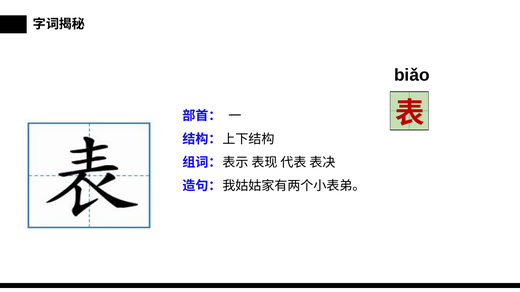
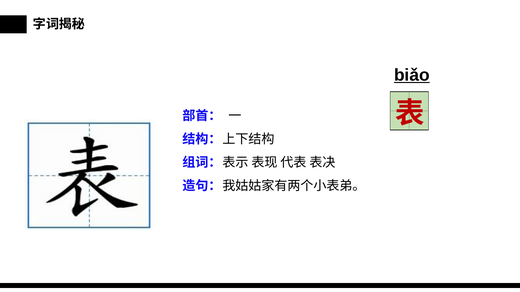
biǎo underline: none -> present (412, 75)
